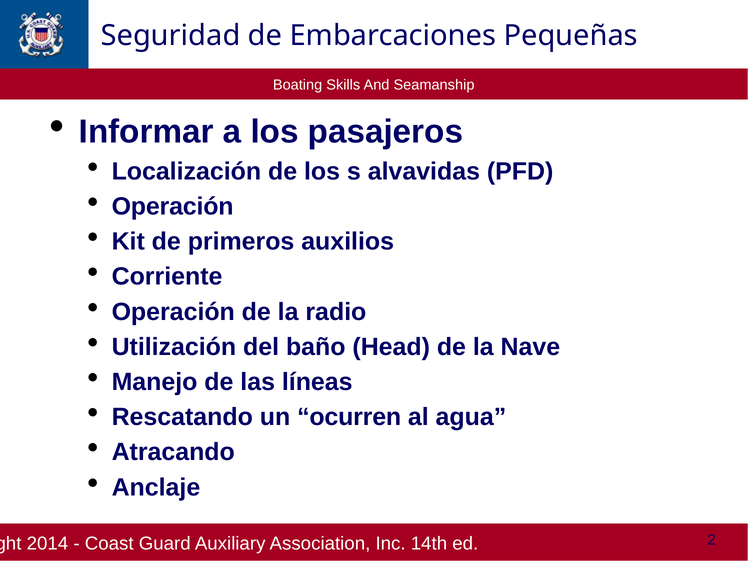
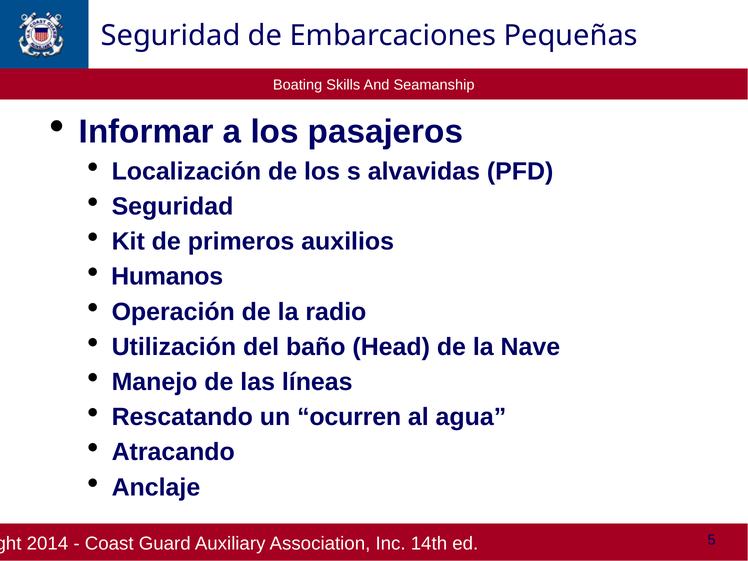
Operación: Operación -> Seguridad (173, 207)
Corriente: Corriente -> Humanos (167, 277)
2: 2 -> 5 (712, 540)
